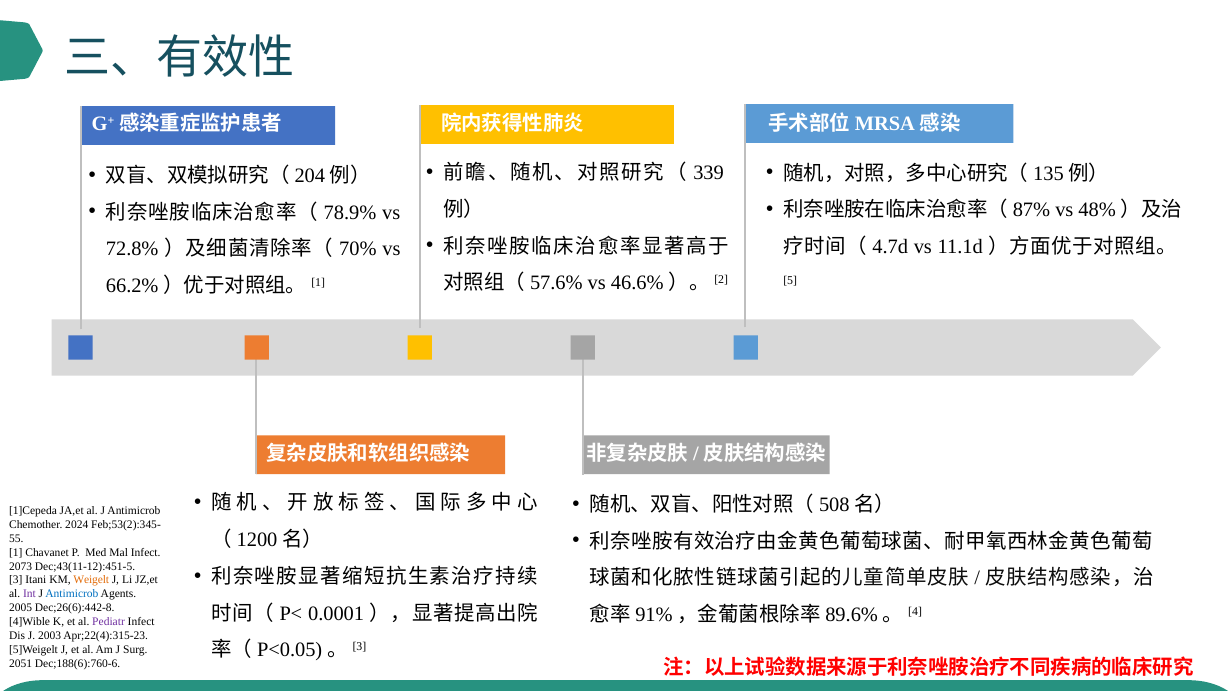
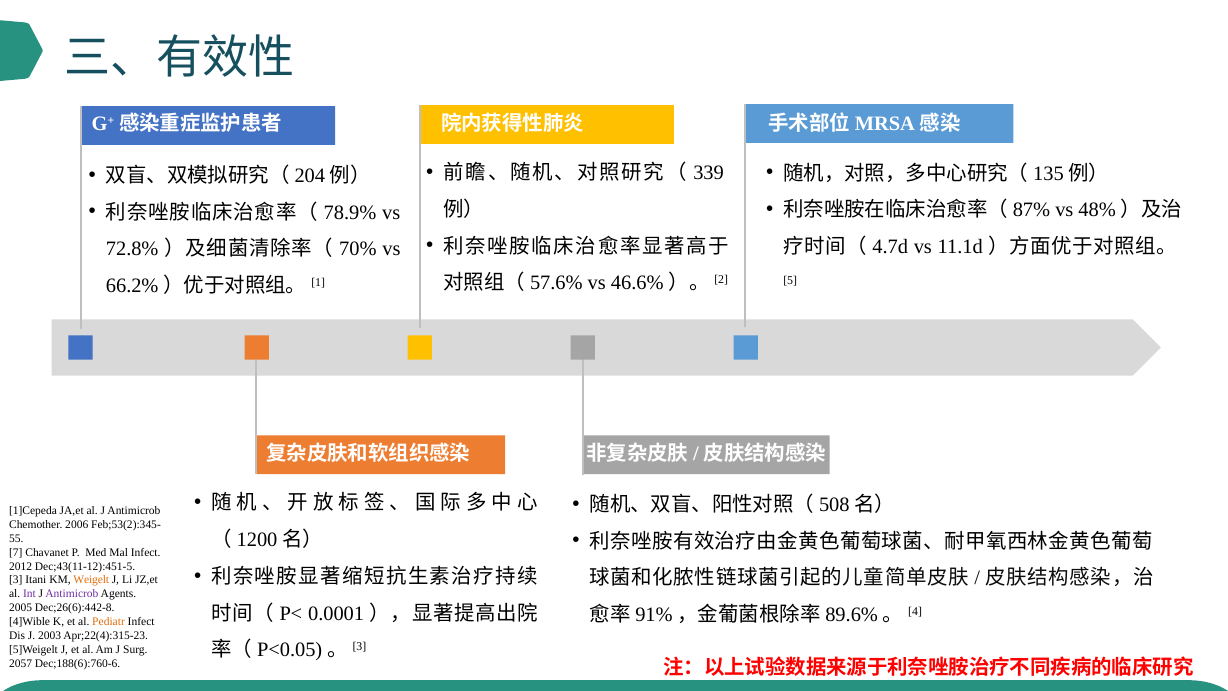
2024: 2024 -> 2006 (77, 525)
1: 1 -> 7 (16, 552)
2073: 2073 -> 2012 (21, 566)
Antimicrob colour: blue -> purple (72, 594)
Pediatr colour: purple -> orange (109, 621)
2051: 2051 -> 2057 (21, 663)
